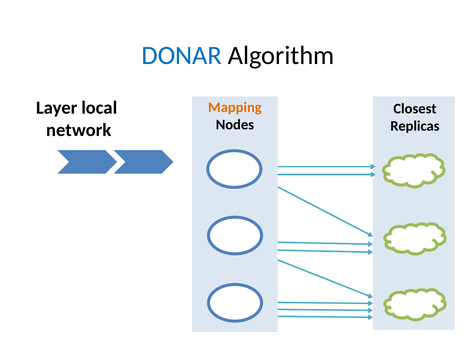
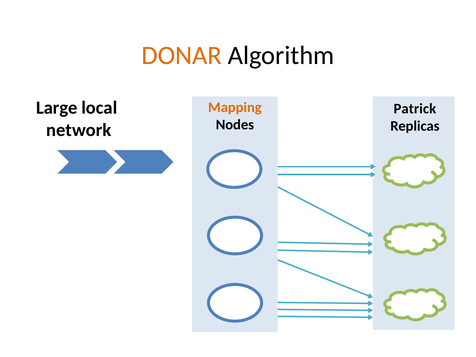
DONAR colour: blue -> orange (182, 55)
Layer: Layer -> Large (57, 108)
Closest: Closest -> Patrick (415, 109)
